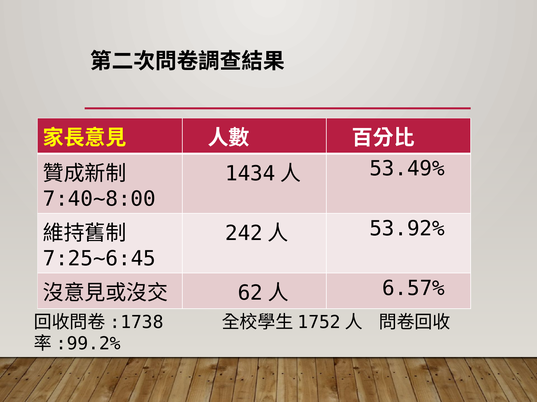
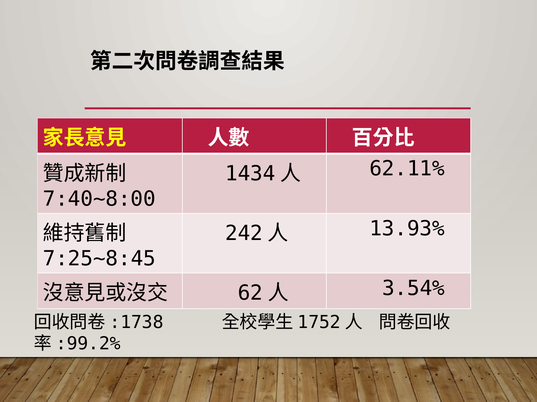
53.49%: 53.49% -> 62.11% (407, 169)
53.92%: 53.92% -> 13.93% (407, 229)
7:25~6:45: 7:25~6:45 -> 7:25~8:45 (99, 259)
6.57%: 6.57% -> 3.54% (413, 289)
